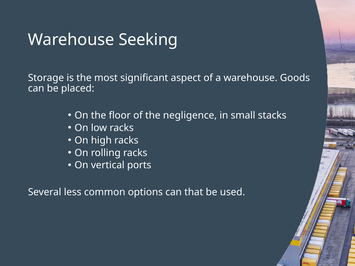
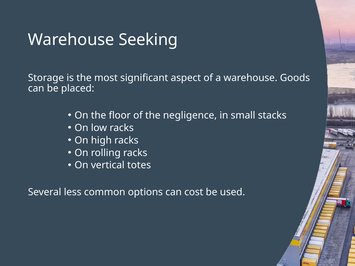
ports: ports -> totes (139, 165)
that: that -> cost (194, 192)
